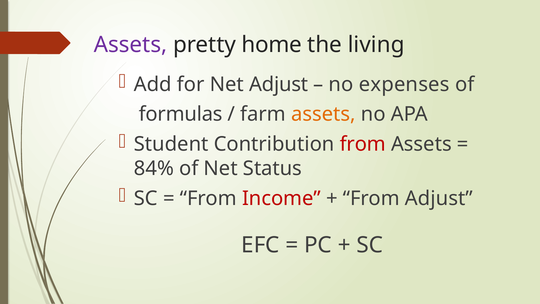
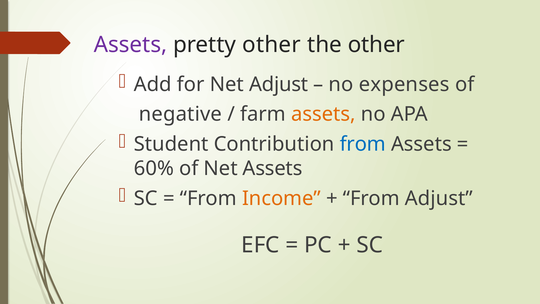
pretty home: home -> other (271, 45)
the living: living -> other (376, 45)
formulas: formulas -> negative (180, 114)
from colour: red -> blue (363, 144)
84%: 84% -> 60% (154, 168)
Net Status: Status -> Assets (272, 168)
Income colour: red -> orange (281, 198)
